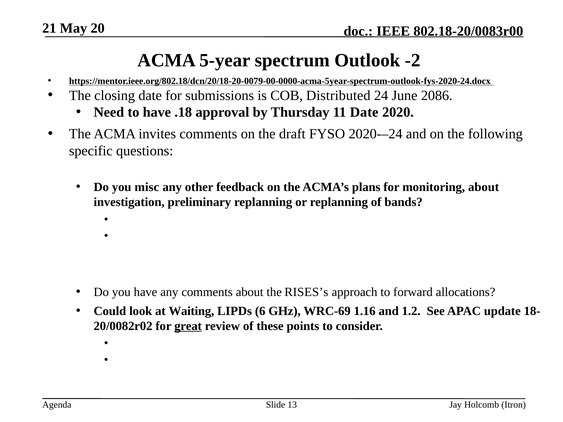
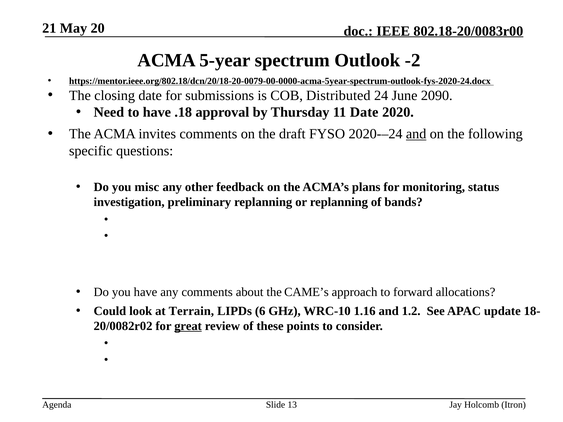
2086: 2086 -> 2090 (437, 95)
and underline: none -> present (416, 134)
monitoring about: about -> status (484, 187)
RISES’s: RISES’s -> CAME’s (306, 292)
Waiting: Waiting -> Terrain (191, 311)
WRC-69: WRC-69 -> WRC-10 (327, 311)
